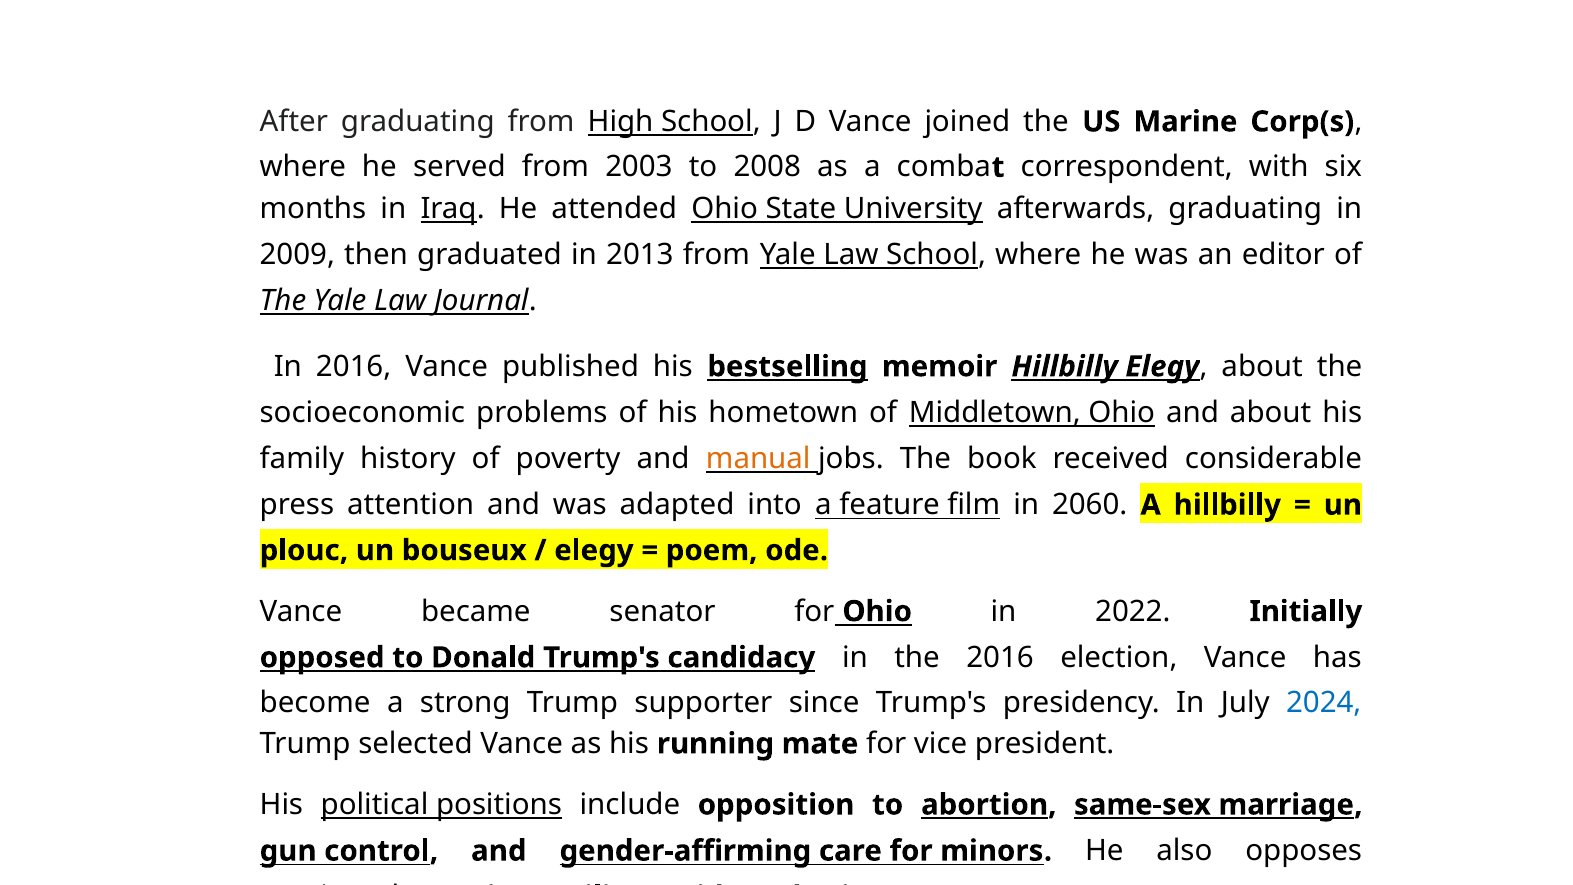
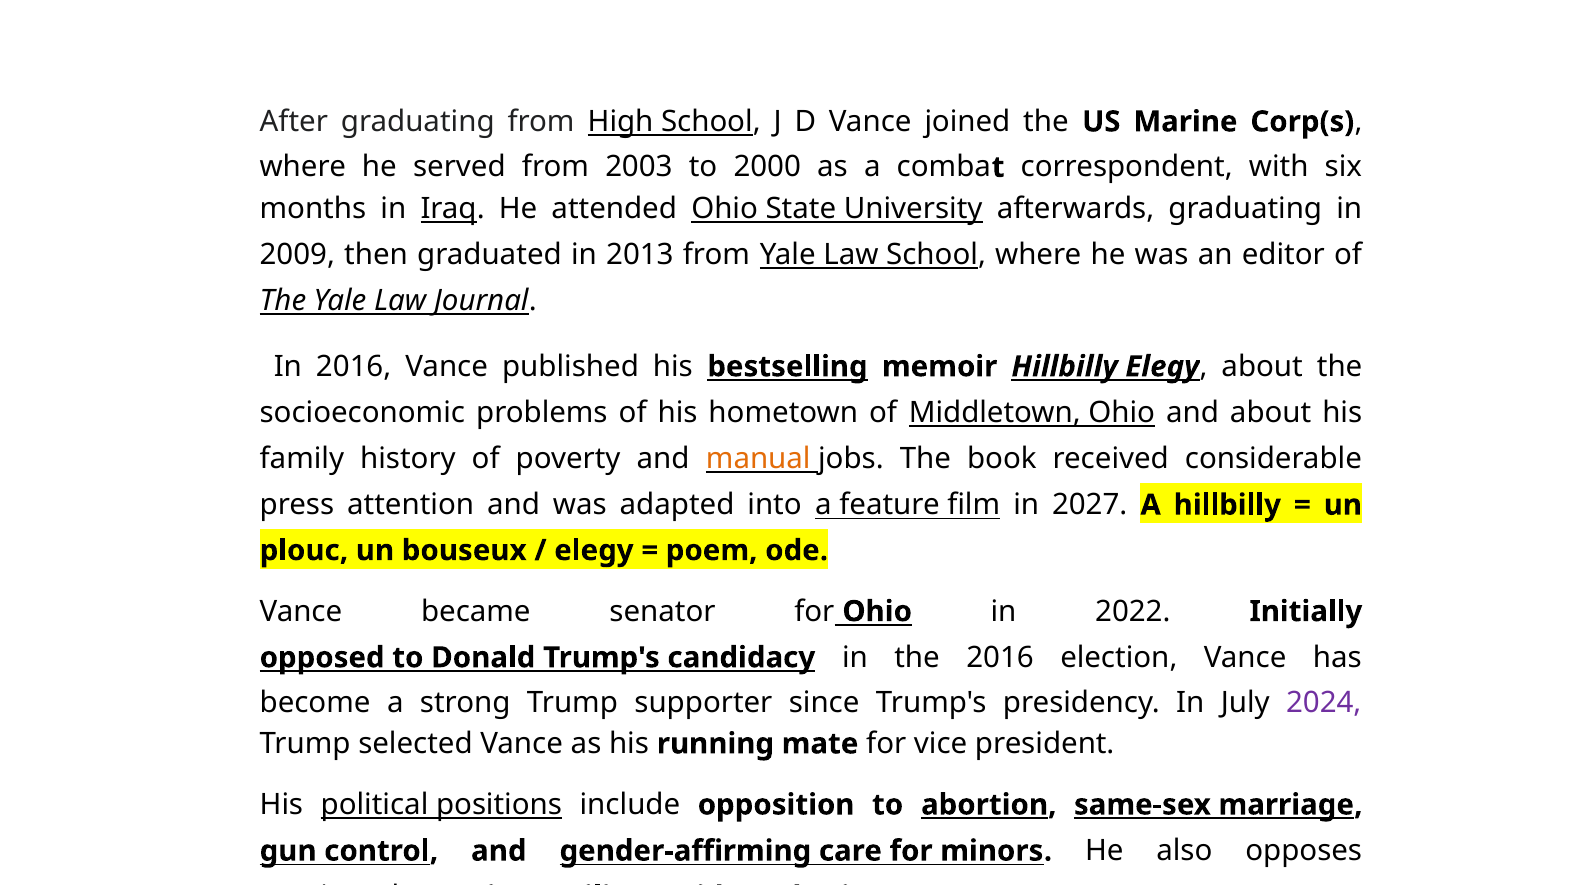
2008: 2008 -> 2000 (767, 167)
2060: 2060 -> 2027 (1090, 505)
2024 colour: blue -> purple (1324, 703)
